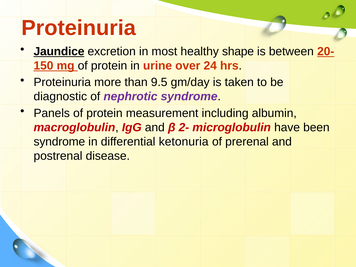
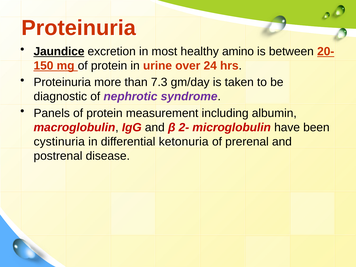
shape: shape -> amino (238, 51)
9.5: 9.5 -> 7.3 (159, 82)
syndrome: syndrome -> cystinuria (59, 142)
